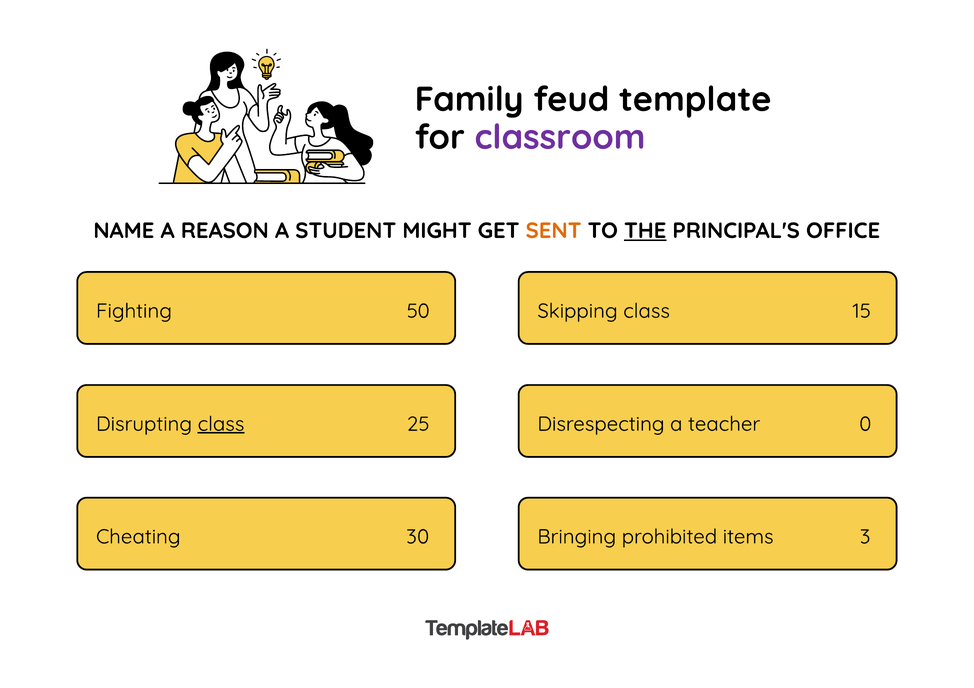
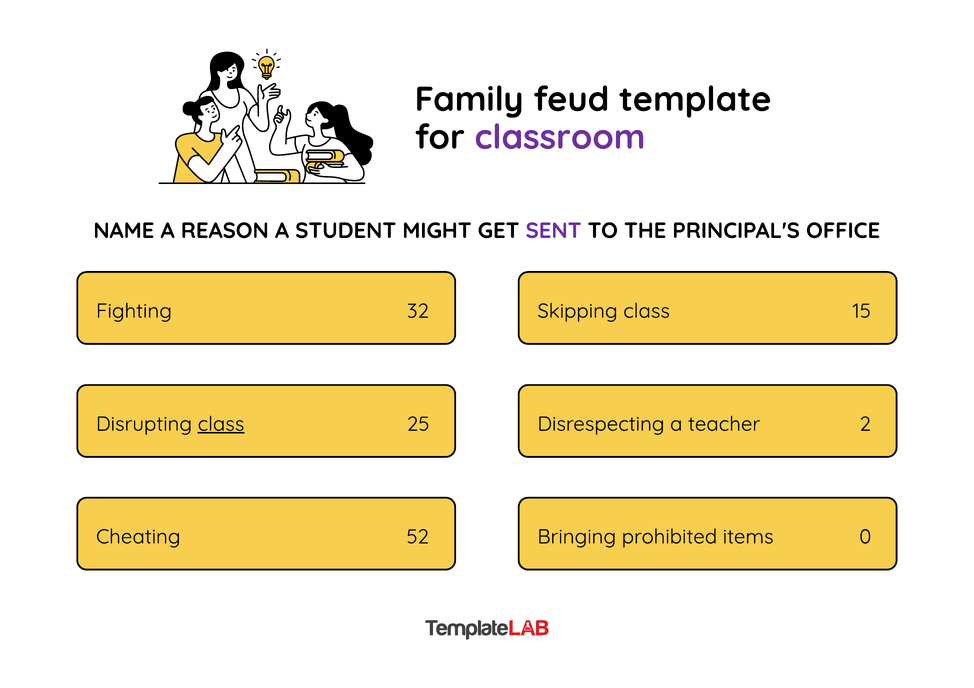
SENT colour: orange -> purple (554, 231)
THE underline: present -> none (645, 231)
50: 50 -> 32 (418, 311)
0: 0 -> 2 (865, 424)
30: 30 -> 52 (418, 537)
3: 3 -> 0 (865, 537)
